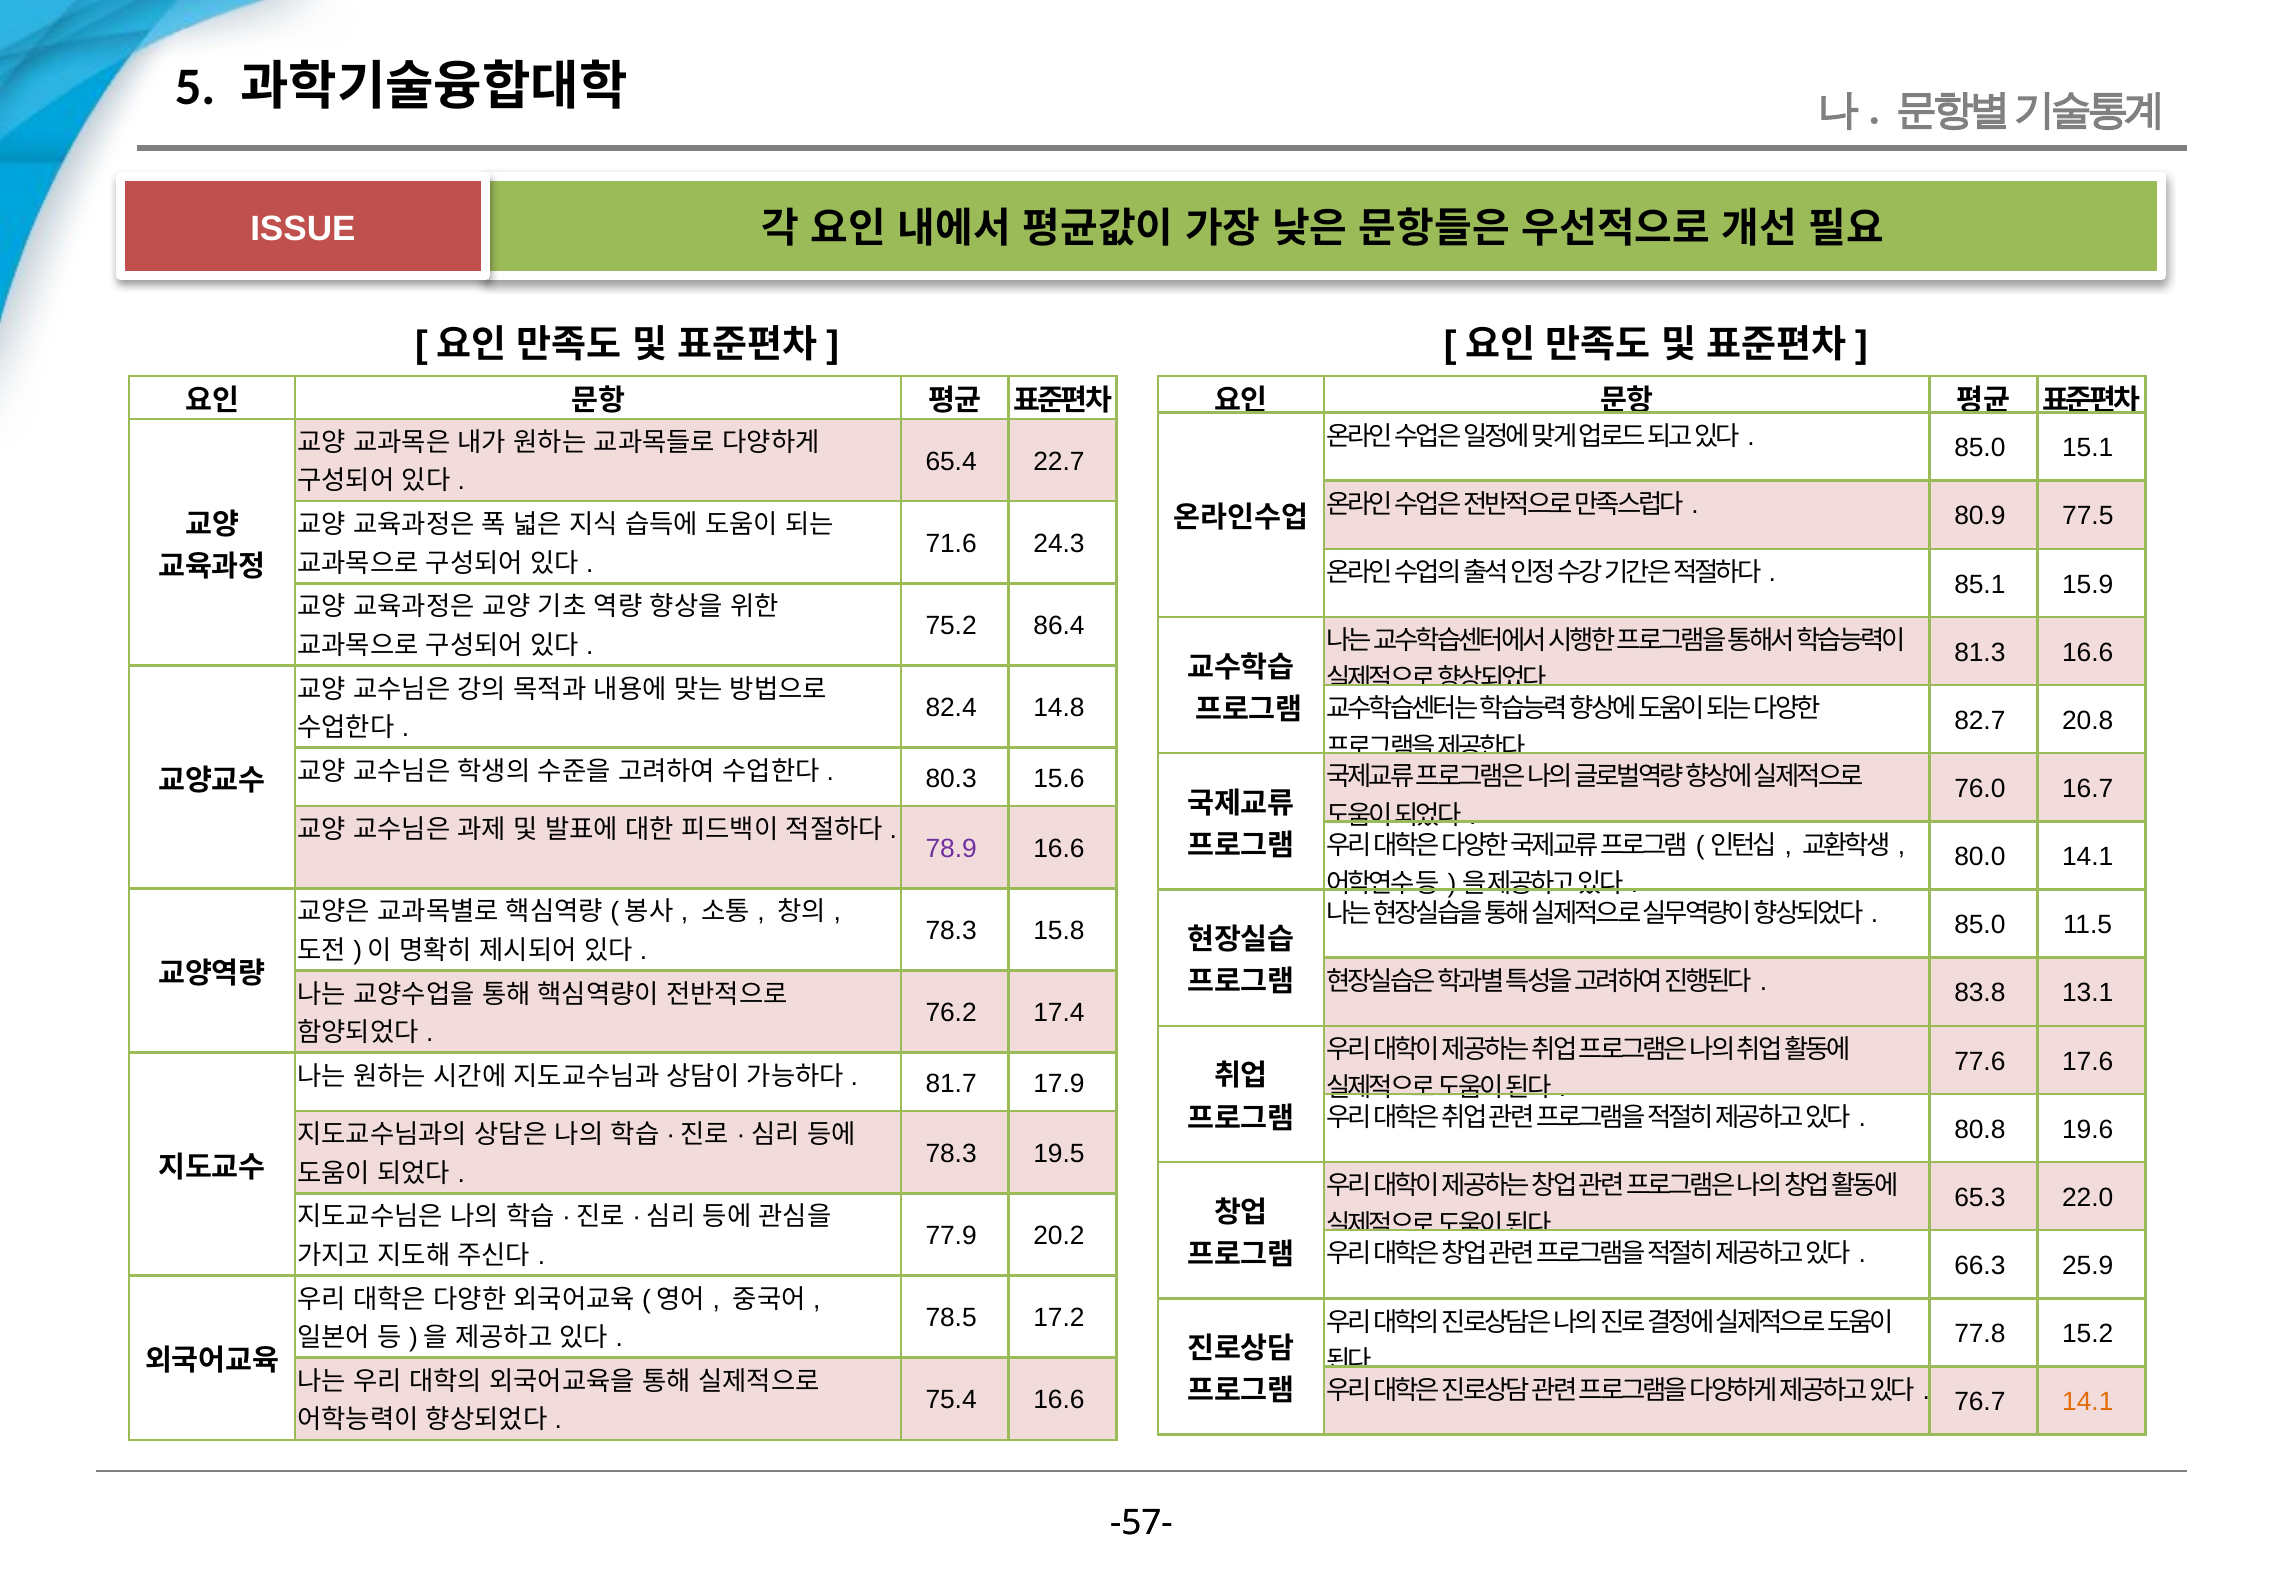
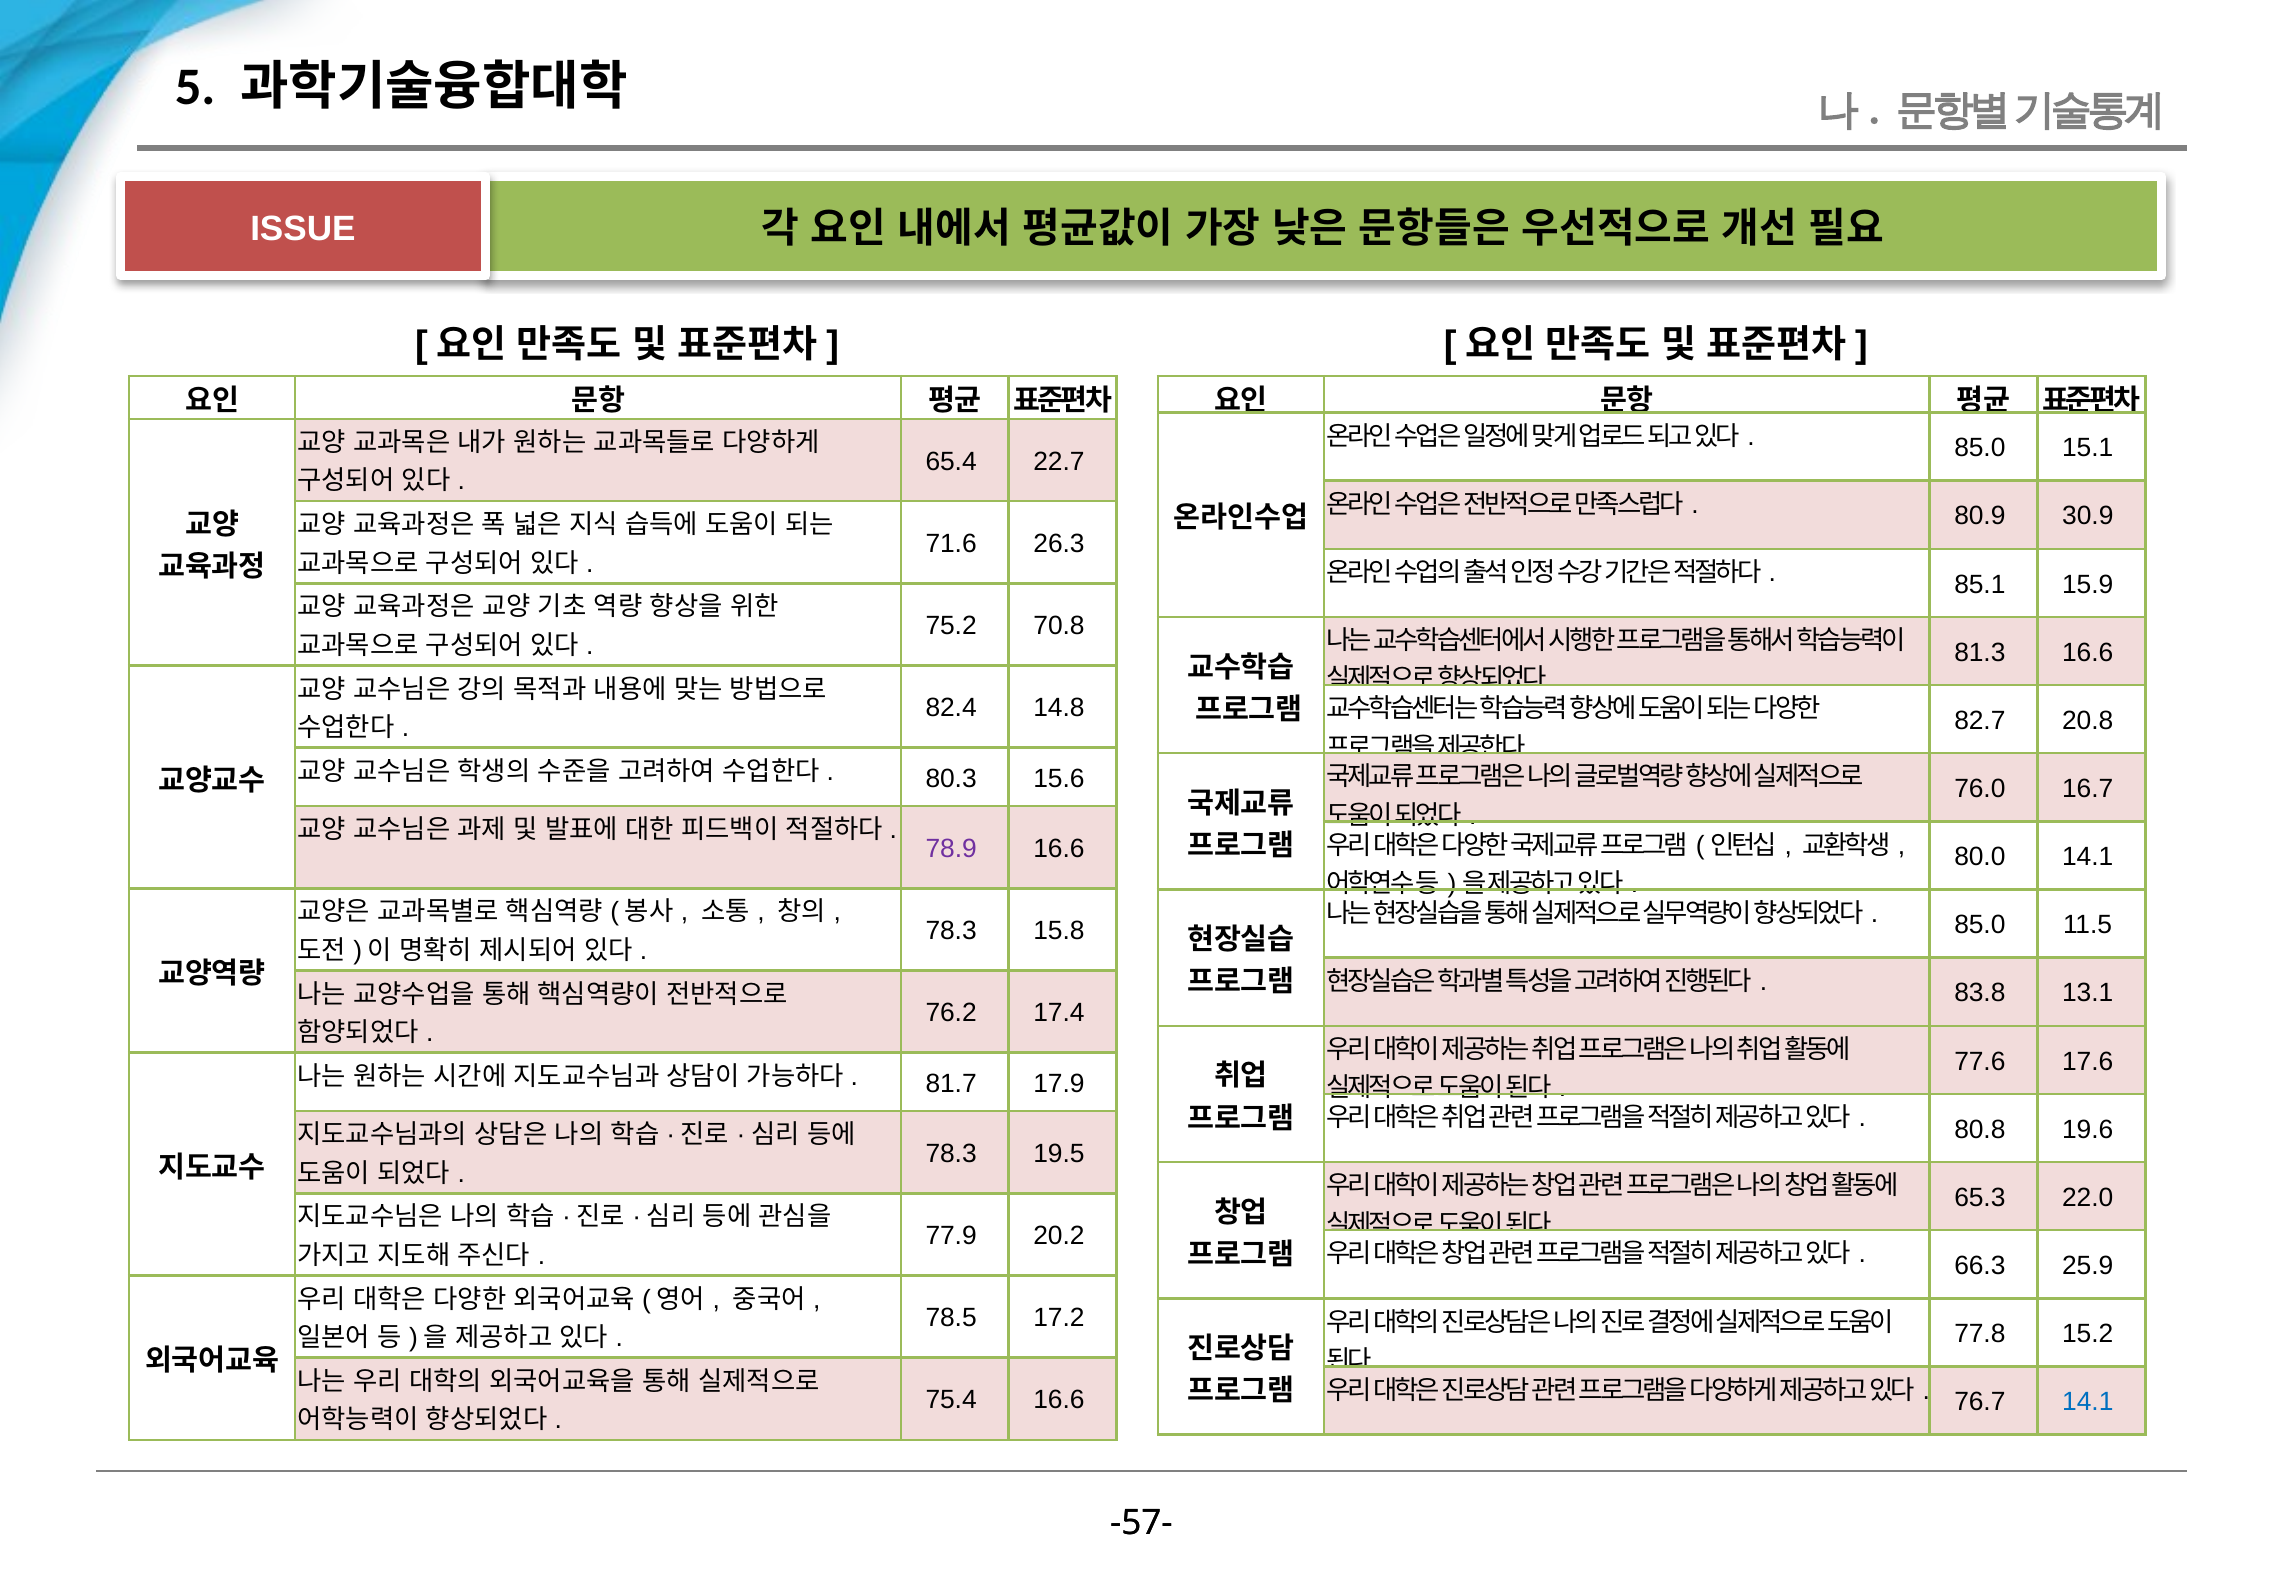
77.5: 77.5 -> 30.9 (2088, 516)
24.3: 24.3 -> 26.3 (1059, 544)
86.4: 86.4 -> 70.8 (1059, 626)
14.1 colour: orange -> blue (2088, 1402)
